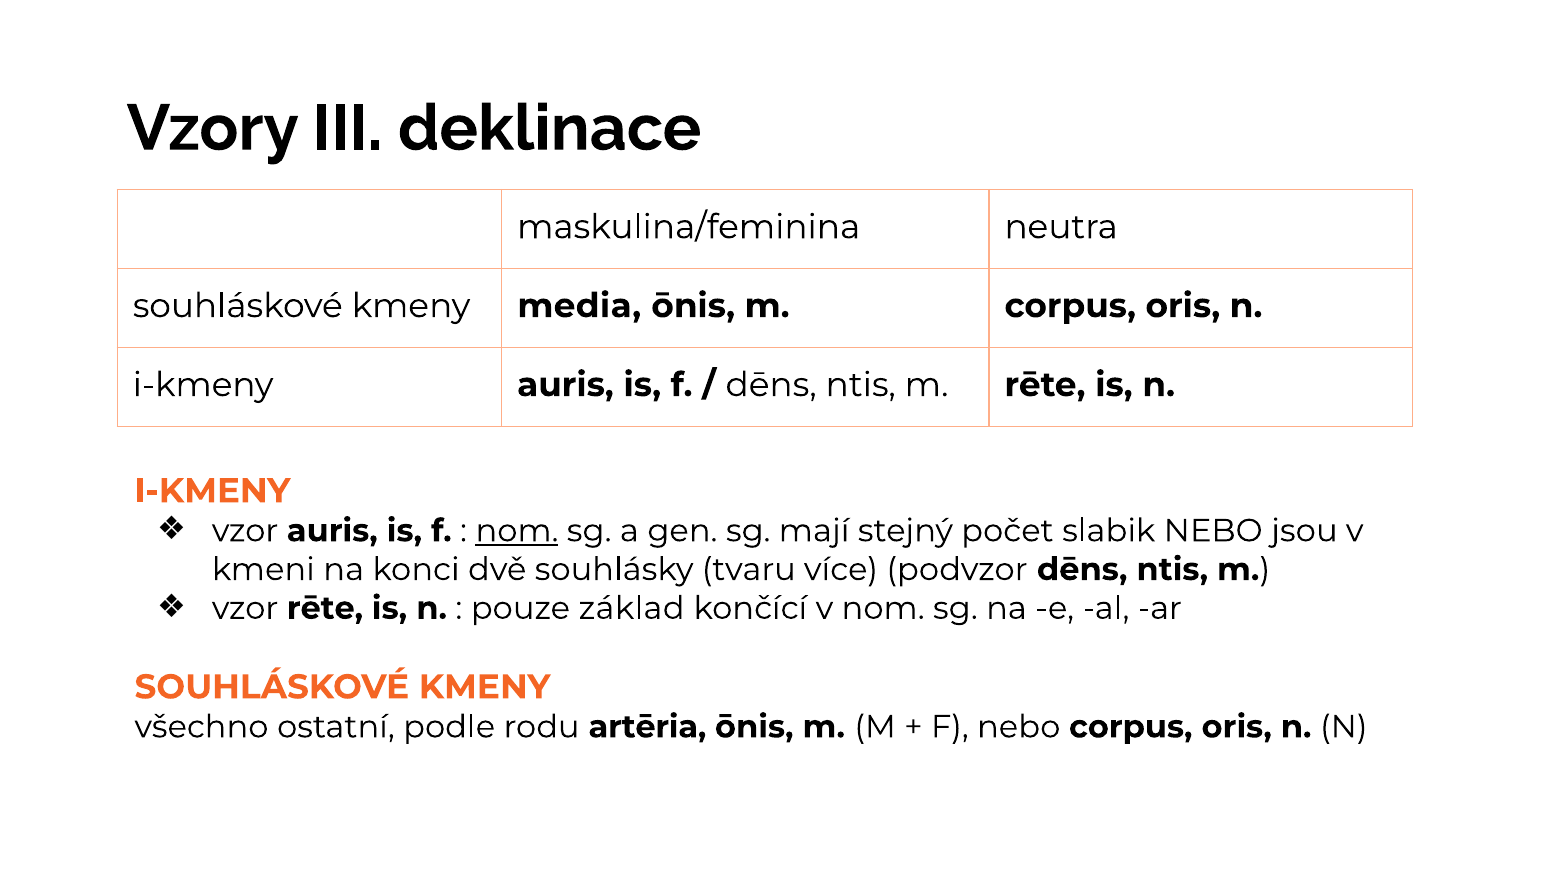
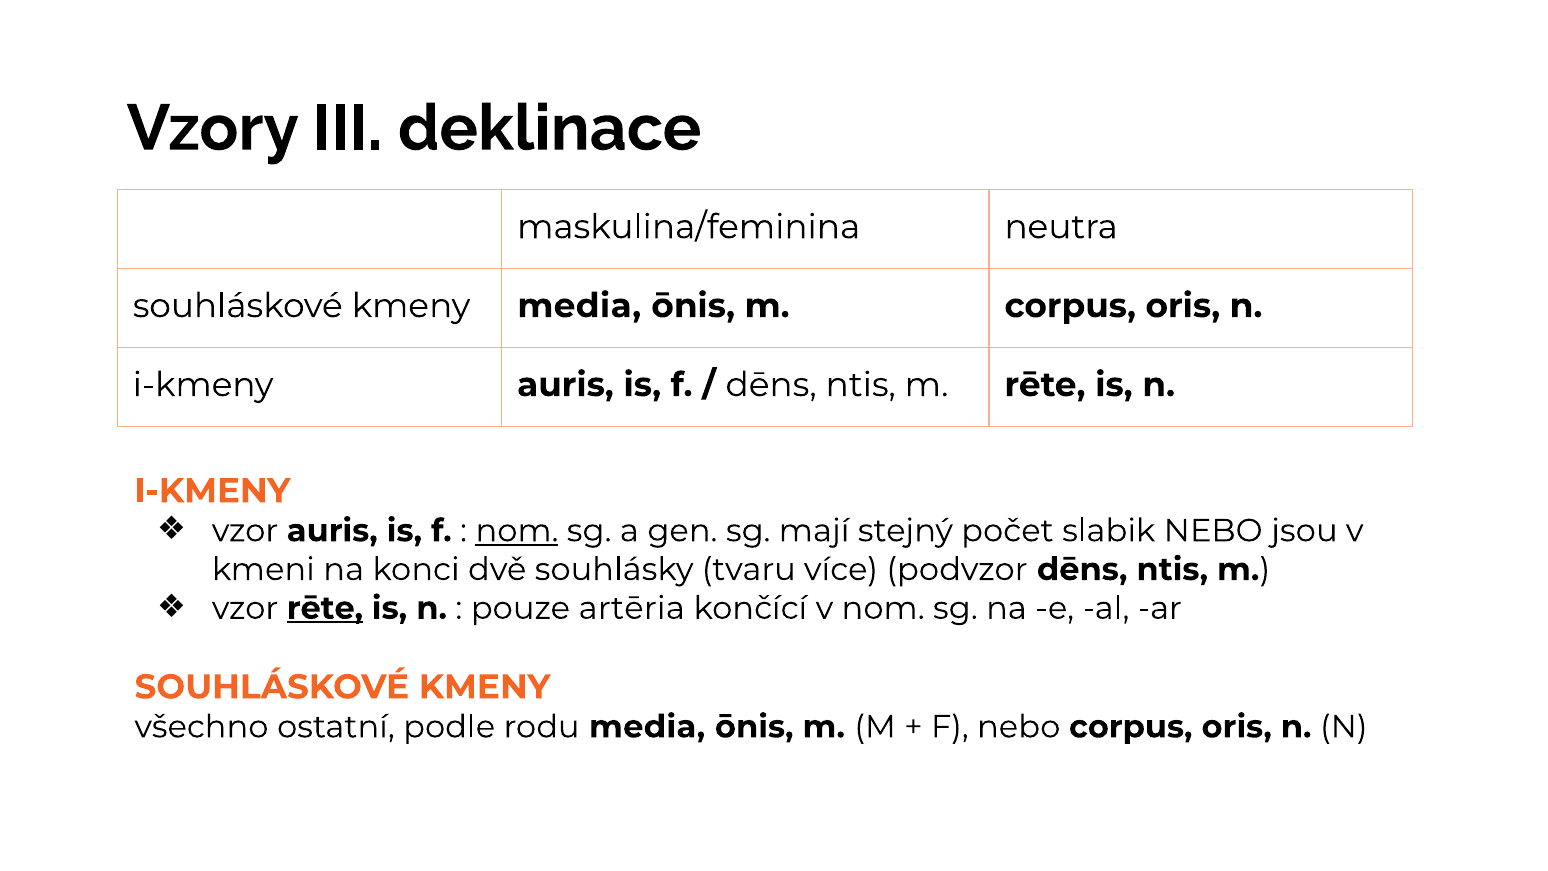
rēte underline: none -> present (325, 608)
základ: základ -> artēria (632, 608)
rodu artēria: artēria -> media (647, 727)
